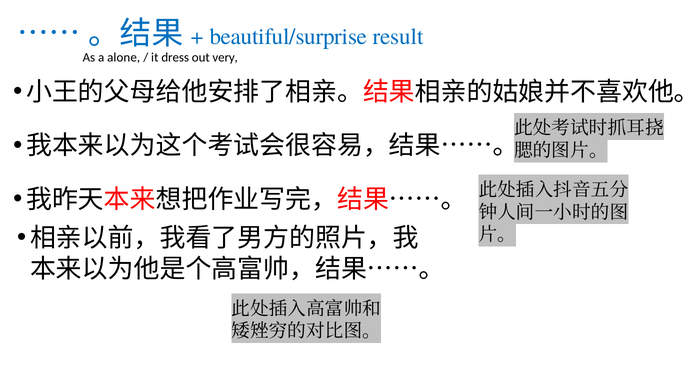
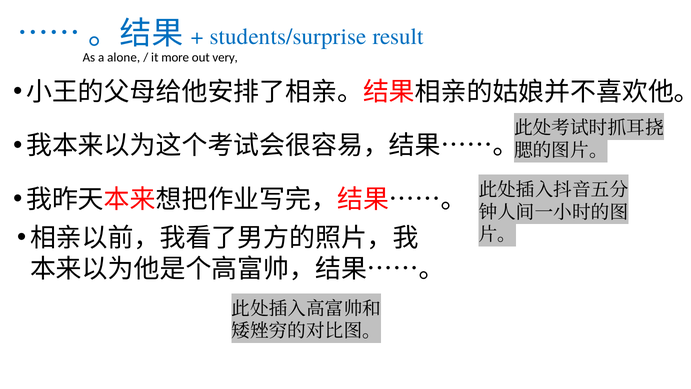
beautiful/surprise: beautiful/surprise -> students/surprise (288, 36)
dress: dress -> more (175, 57)
